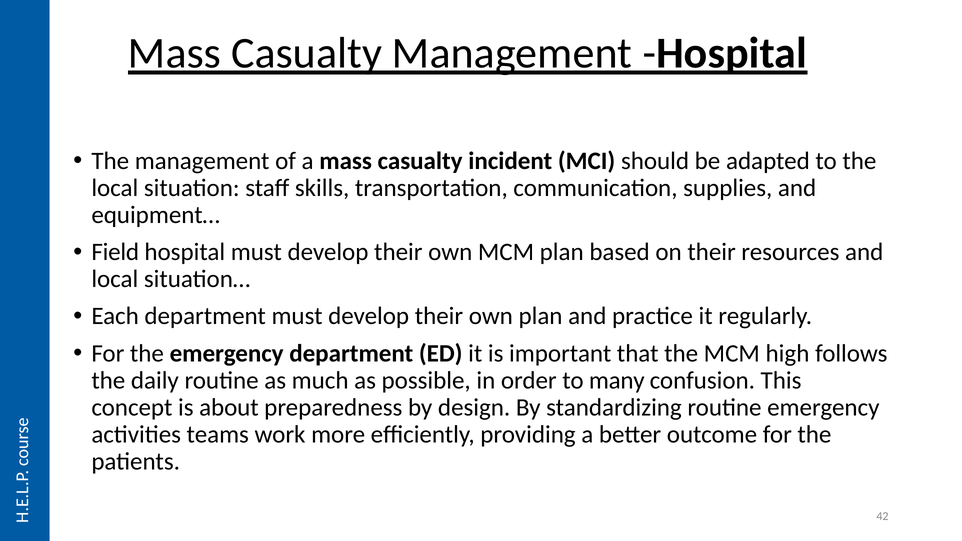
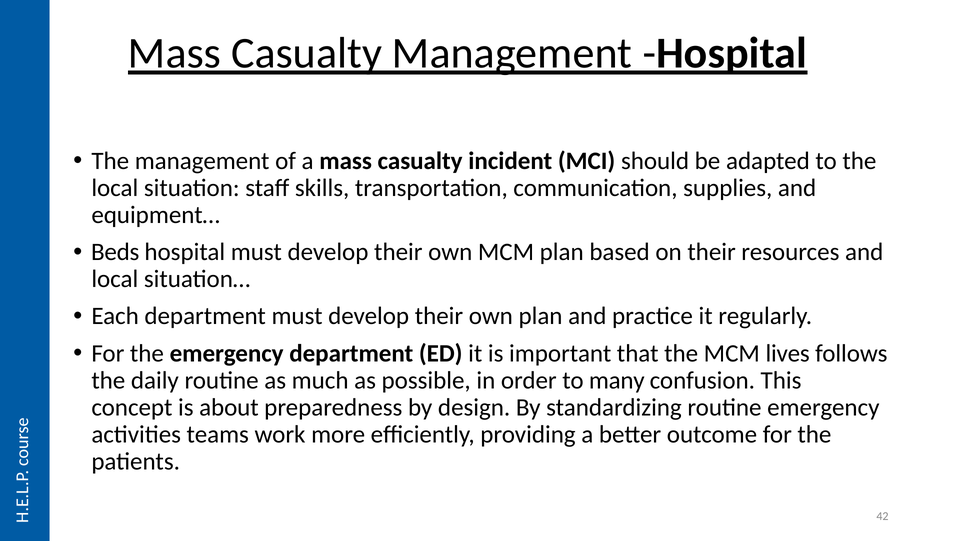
Field: Field -> Beds (115, 252)
high: high -> lives (788, 353)
